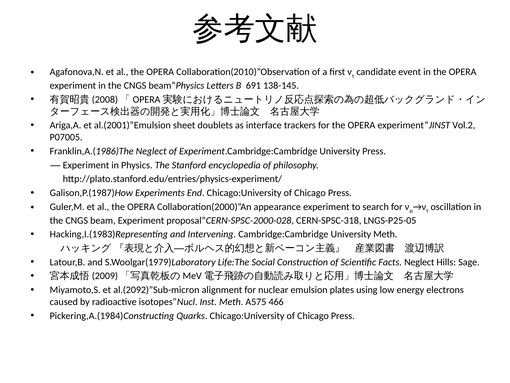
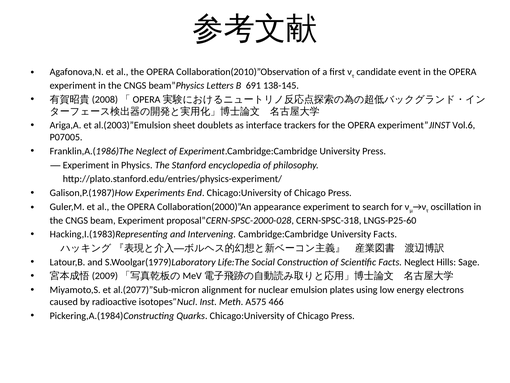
al.(2001)”Emulsion: al.(2001)”Emulsion -> al.(2003)”Emulsion (132, 125)
Vol.2: Vol.2 -> Vol.6 (464, 125)
LNGS-P25-05: LNGS-P25-05 -> LNGS-P25-60 (390, 220)
University Meth: Meth -> Facts (385, 234)
al.(2092)”Sub-micron: al.(2092)”Sub-micron -> al.(2077)”Sub-micron (156, 290)
